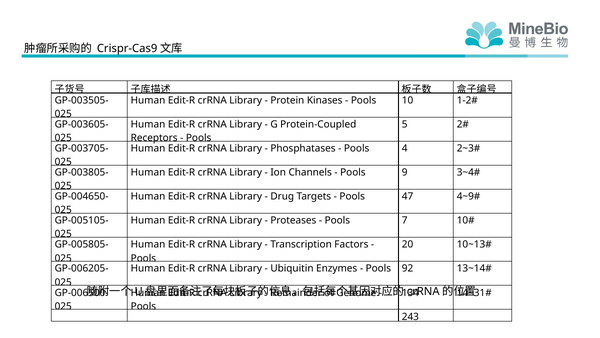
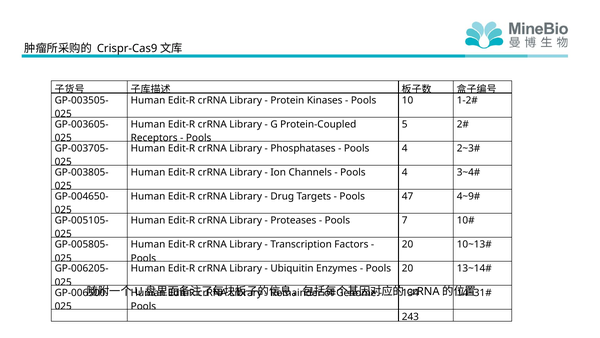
9: 9 -> 4 (405, 172)
92: 92 -> 20 (408, 268)
